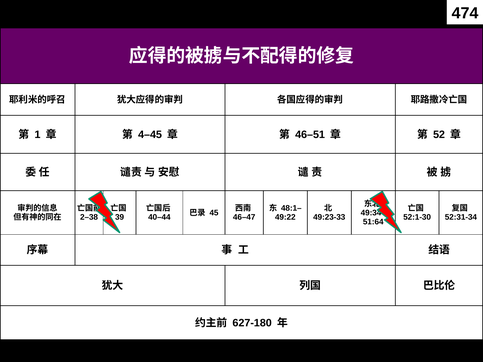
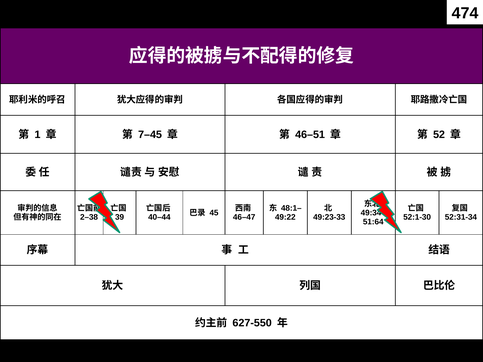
4–45: 4–45 -> 7–45 (150, 135)
627-180: 627-180 -> 627-550 (252, 323)
